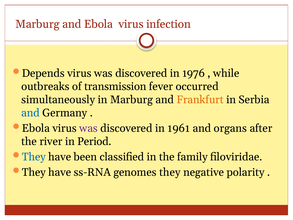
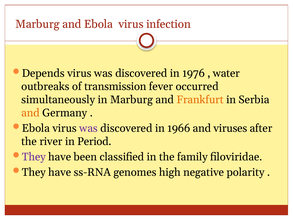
while: while -> water (226, 73)
and colour: blue -> orange (30, 113)
1961: 1961 -> 1966 (179, 128)
organs: organs -> viruses (230, 128)
They colour: blue -> purple (34, 157)
genomes they: they -> high (170, 172)
